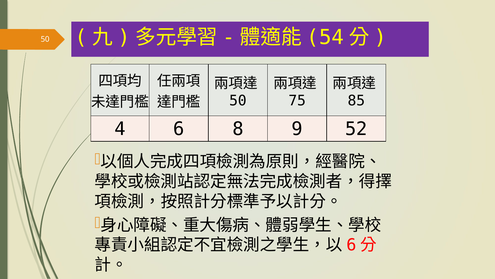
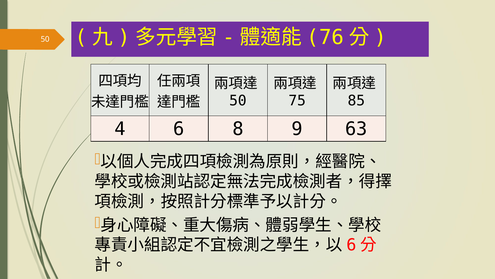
54: 54 -> 76 (325, 37)
52: 52 -> 63 (356, 129)
